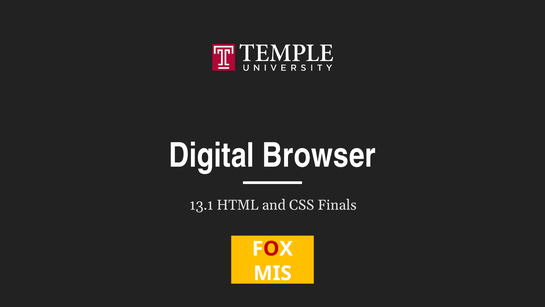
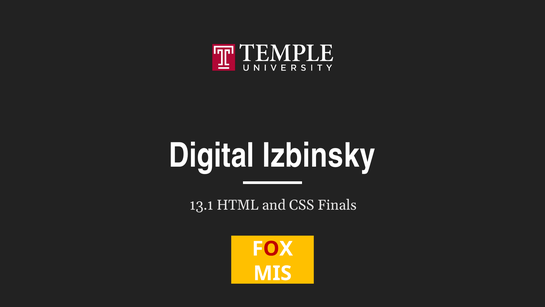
Browser: Browser -> Izbinsky (319, 155)
